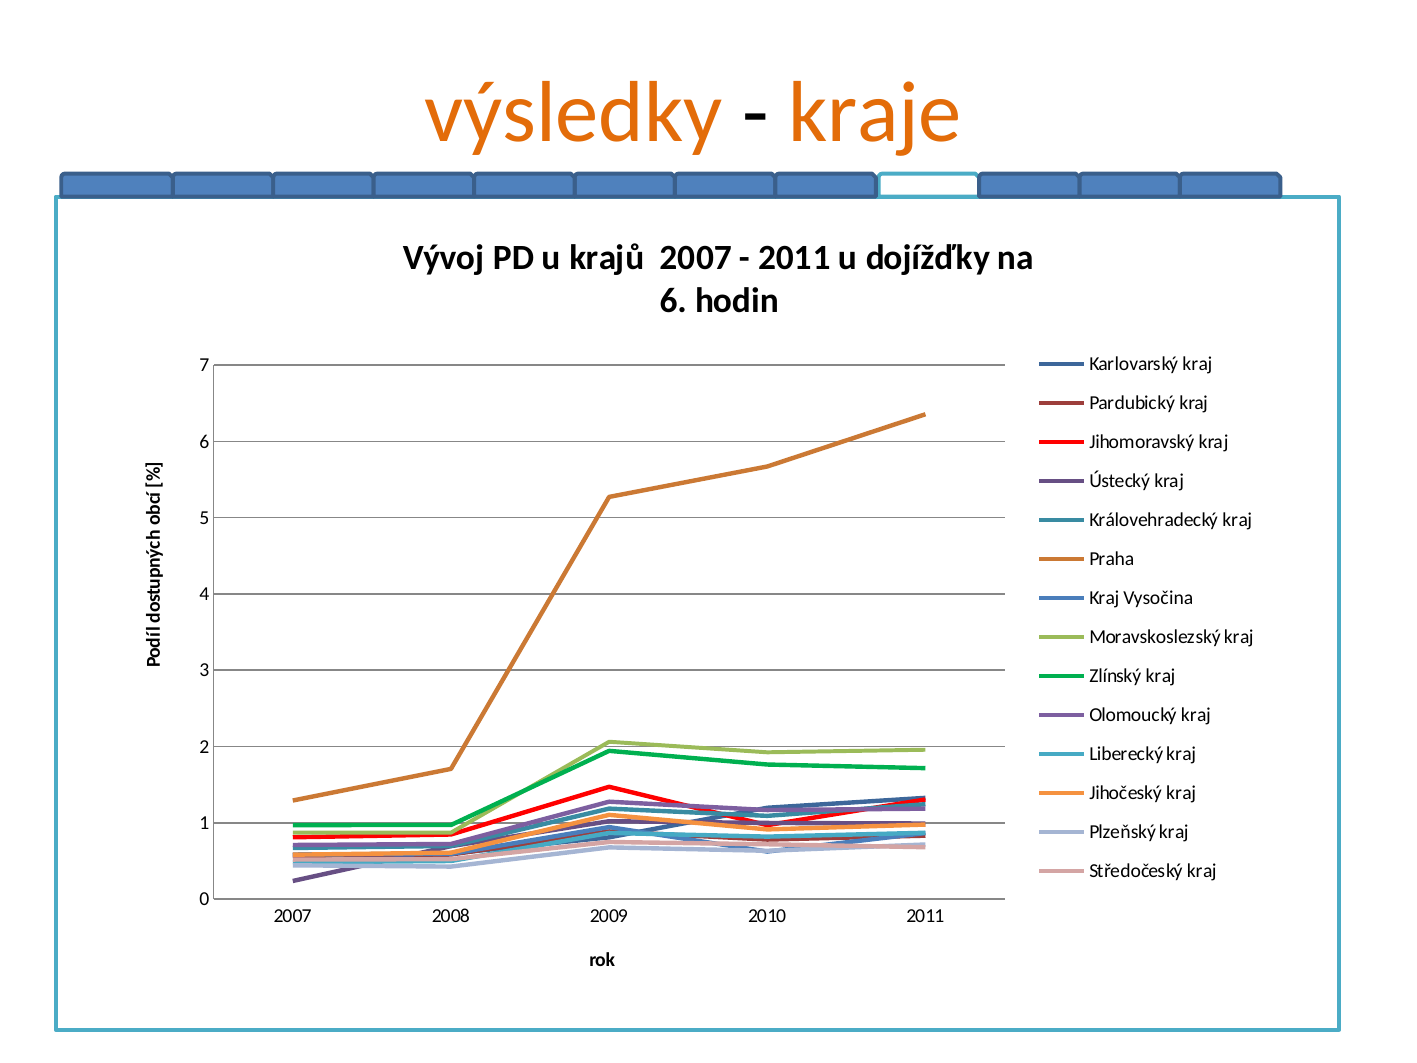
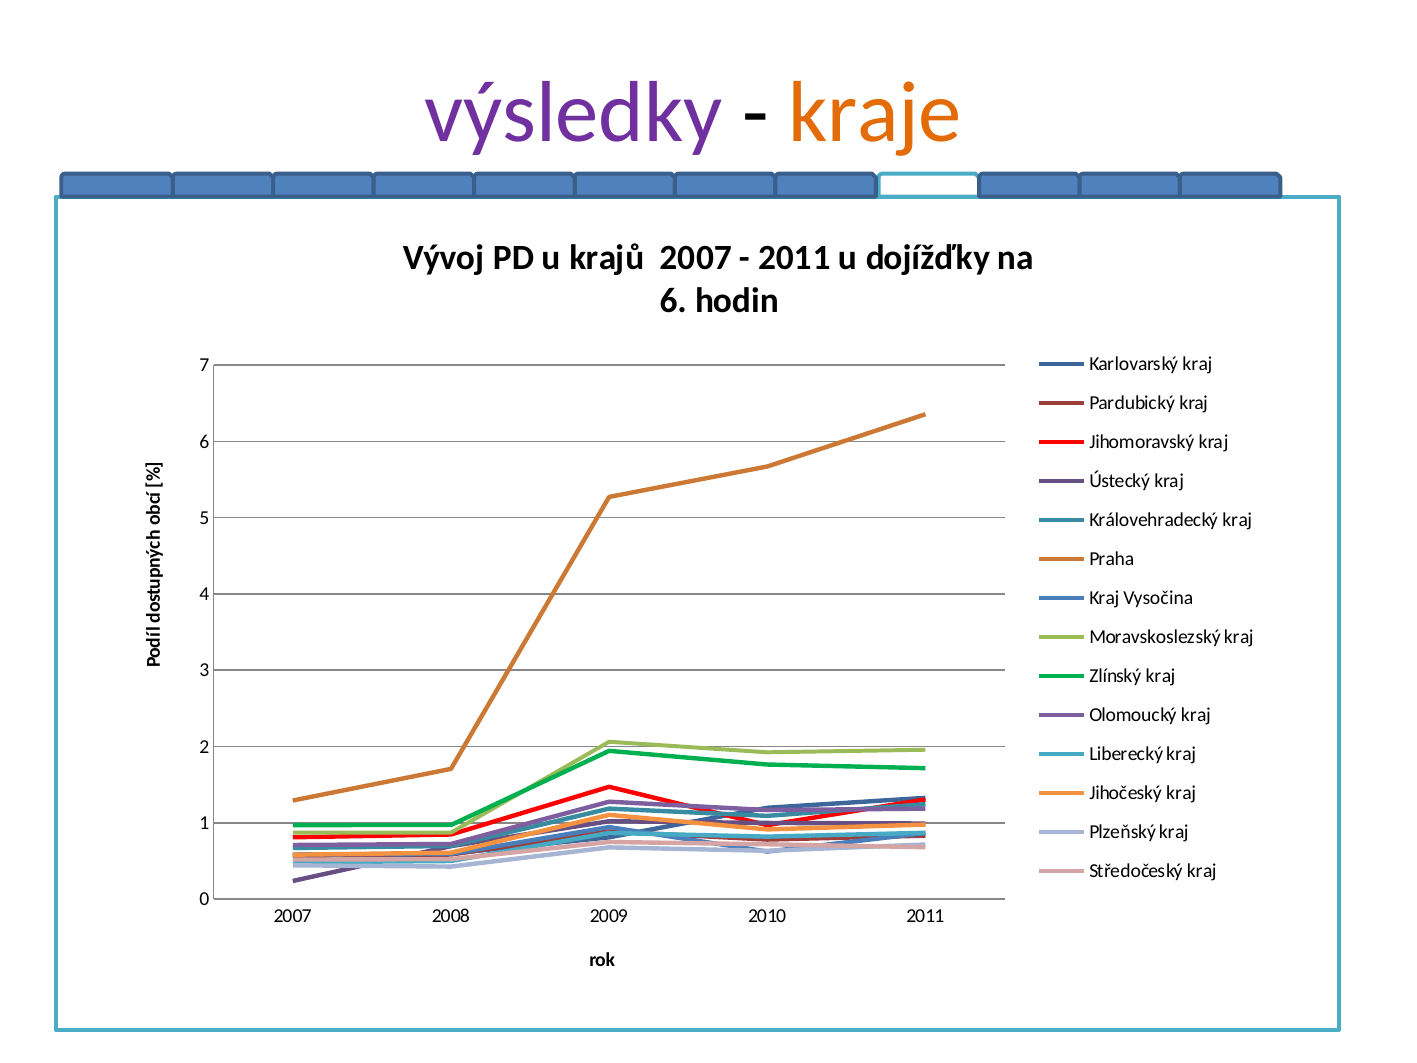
výsledky colour: orange -> purple (573, 113)
